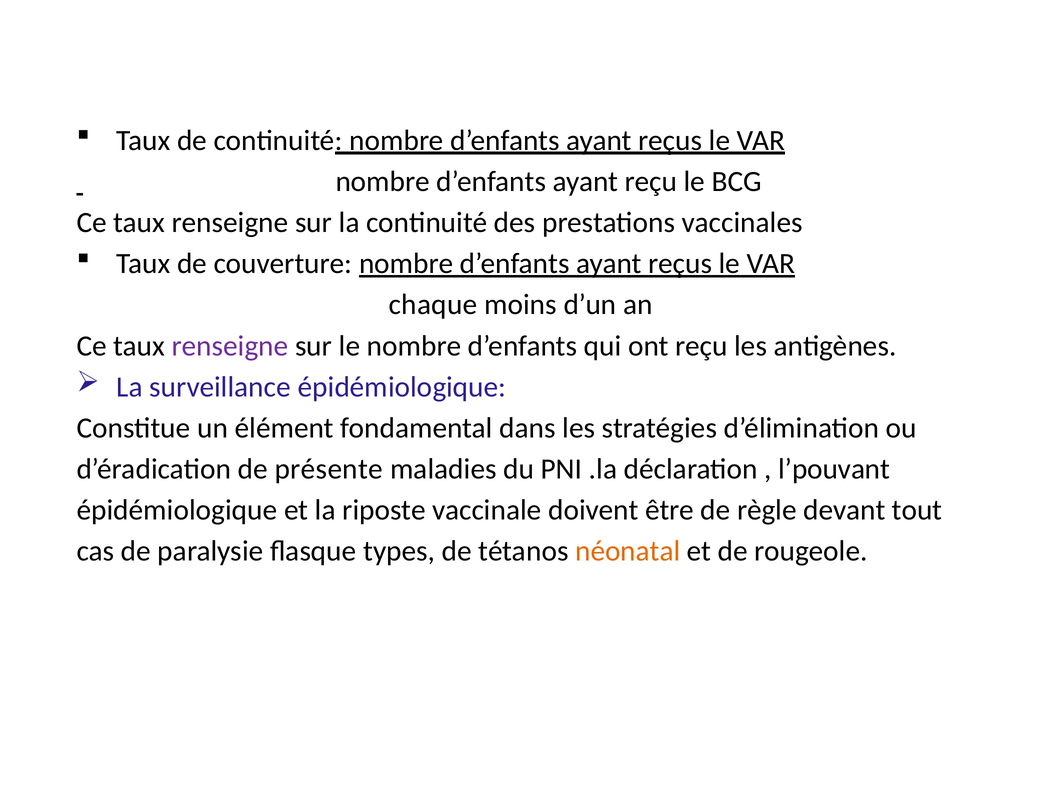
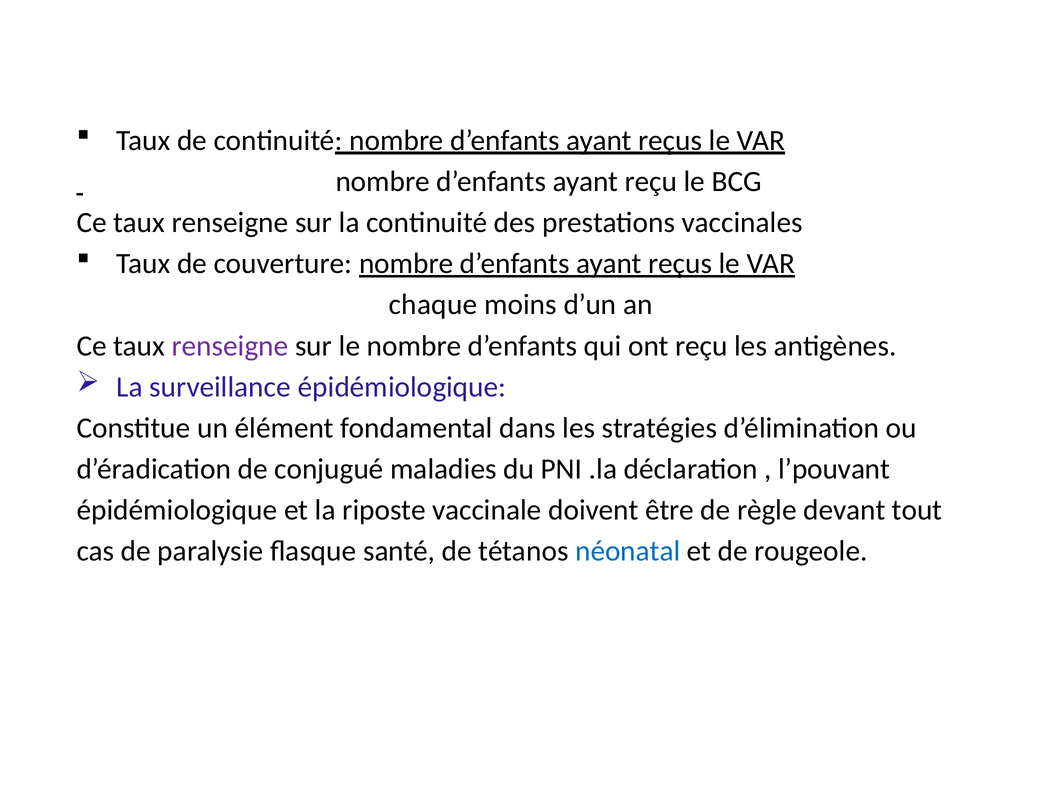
présente: présente -> conjugué (329, 469)
types: types -> santé (399, 551)
néonatal colour: orange -> blue (628, 551)
